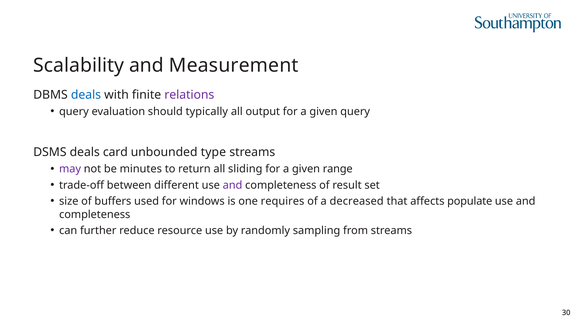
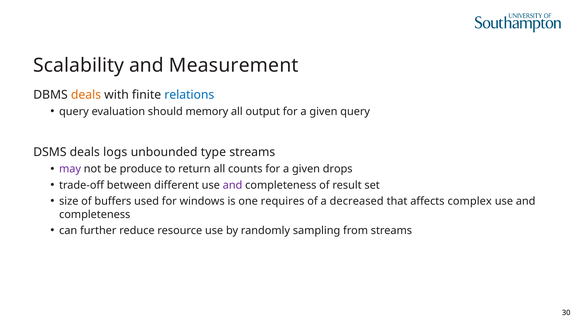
deals colour: blue -> orange (86, 95)
relations colour: purple -> blue (189, 95)
typically: typically -> memory (207, 111)
card: card -> logs (115, 152)
minutes: minutes -> produce (141, 169)
sliding: sliding -> counts (245, 169)
range: range -> drops (338, 169)
populate: populate -> complex (470, 201)
